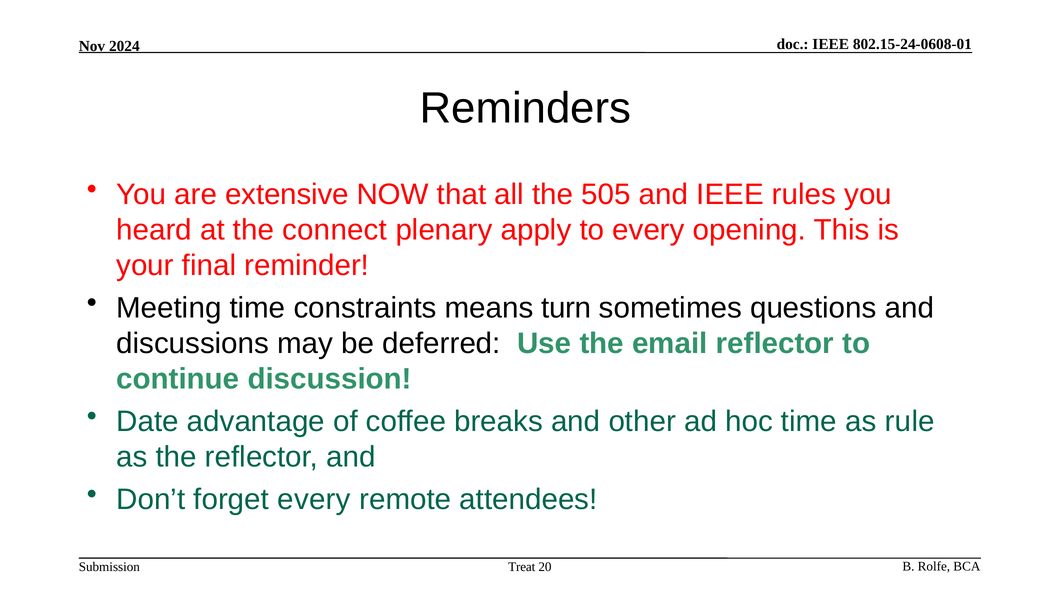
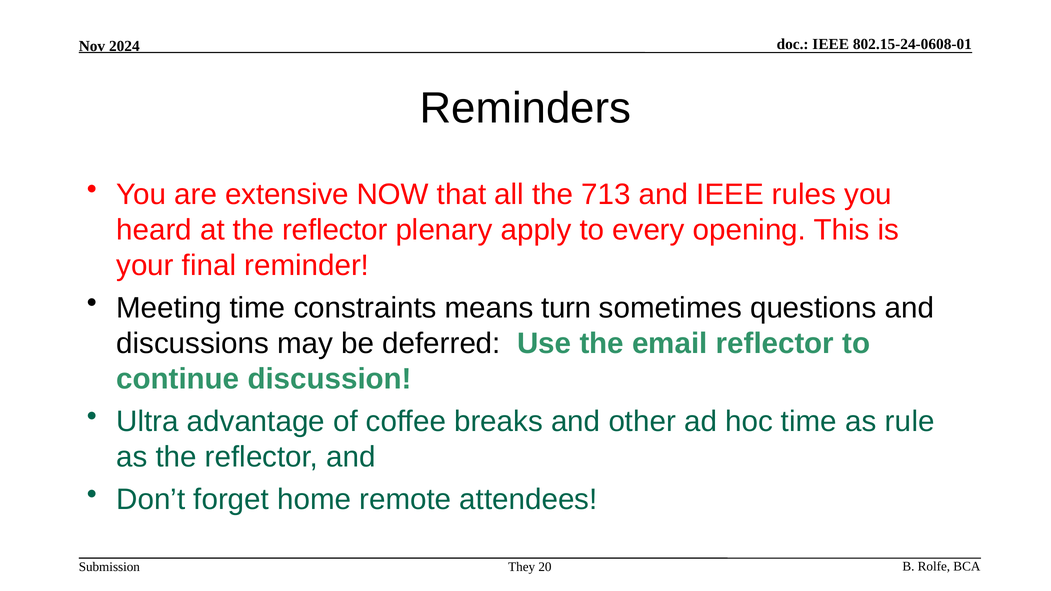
505: 505 -> 713 (606, 195)
at the connect: connect -> reflector (335, 230)
Date: Date -> Ultra (148, 422)
forget every: every -> home (314, 500)
Treat: Treat -> They (522, 567)
